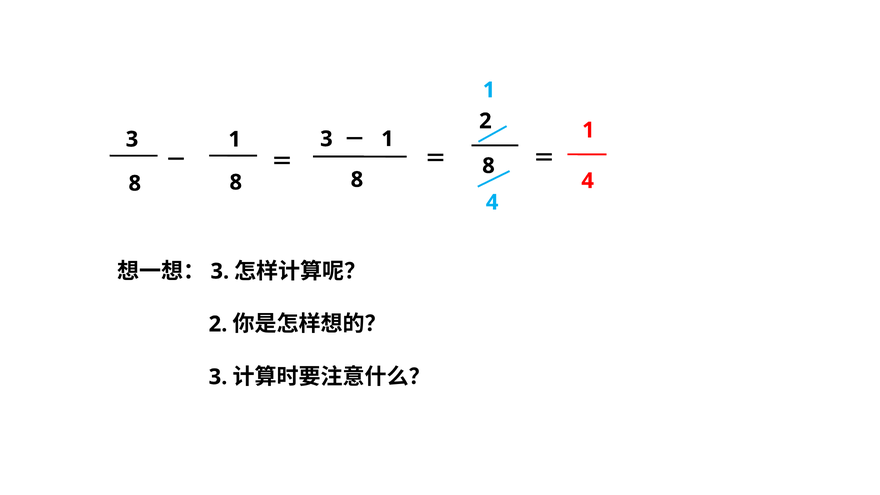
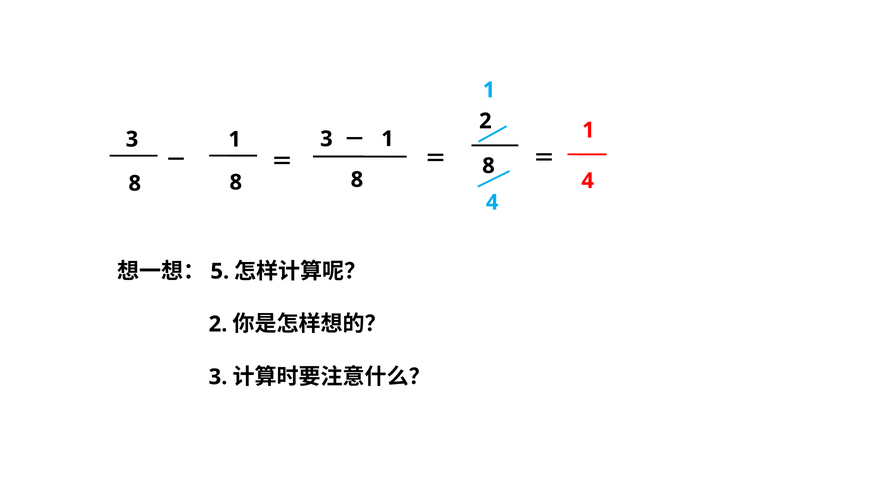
3: 3 -> 5 (220, 271)
